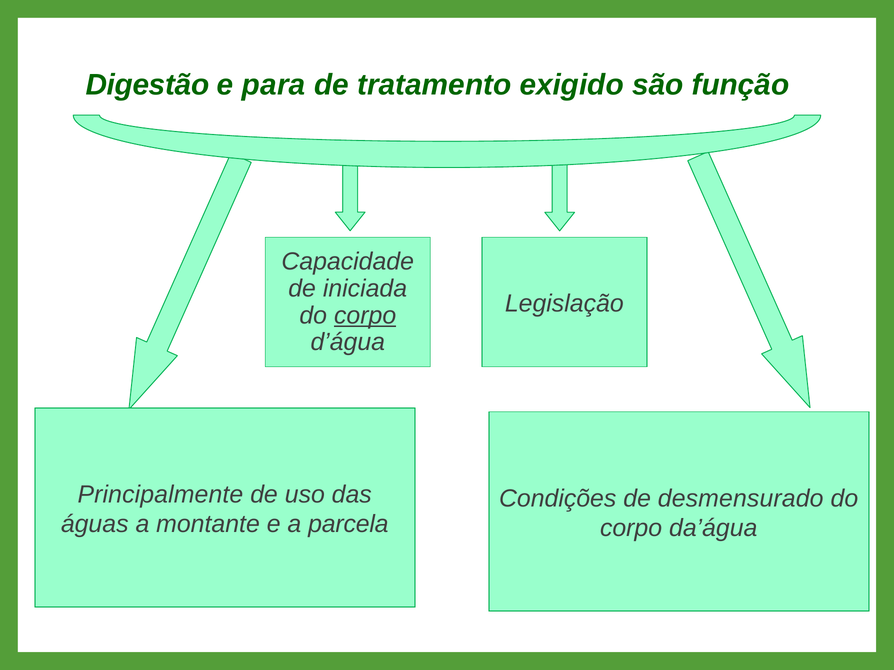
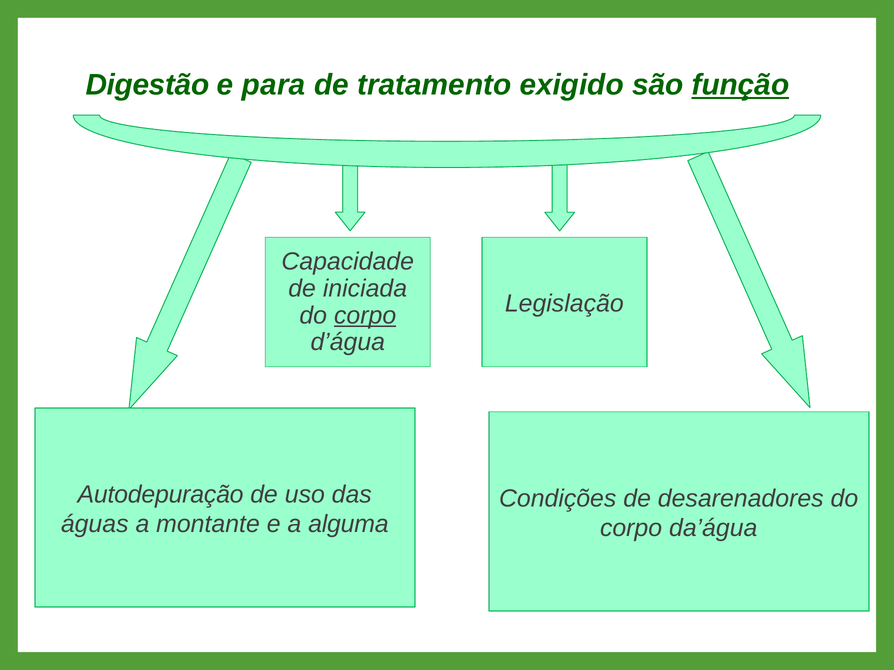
função underline: none -> present (740, 85)
Principalmente: Principalmente -> Autodepuração (161, 495)
desmensurado: desmensurado -> desarenadores (741, 499)
parcela: parcela -> alguma (348, 525)
